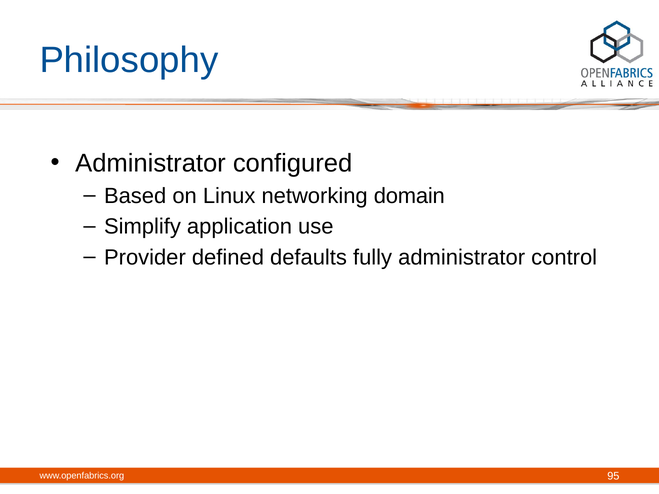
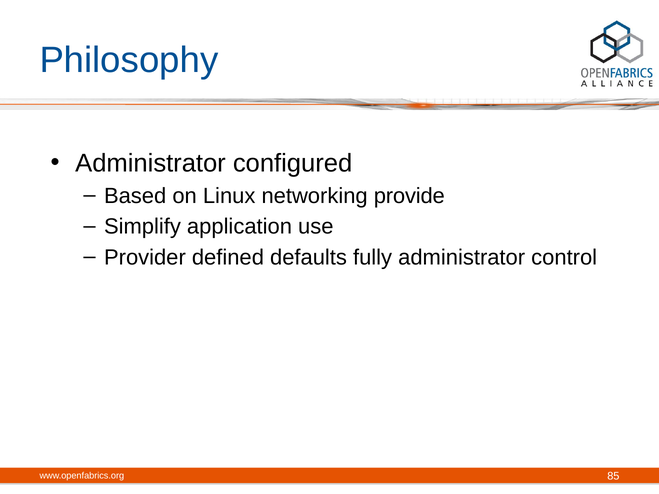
domain: domain -> provide (409, 196)
95: 95 -> 85 (613, 476)
